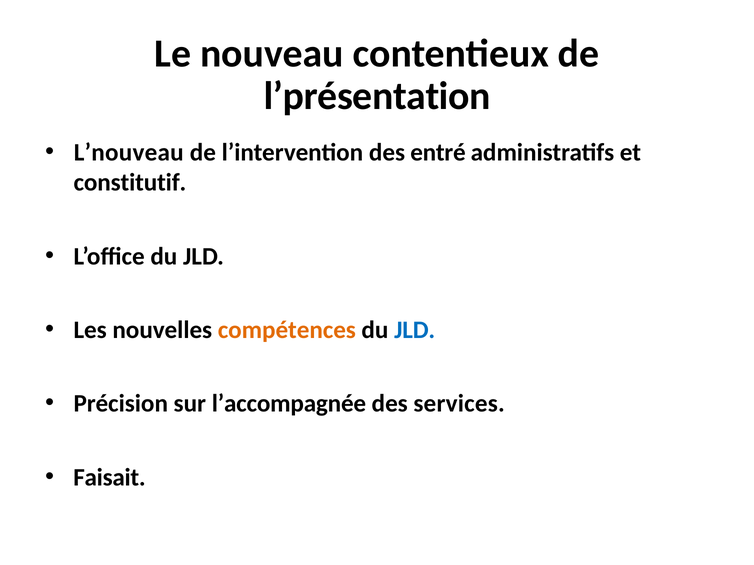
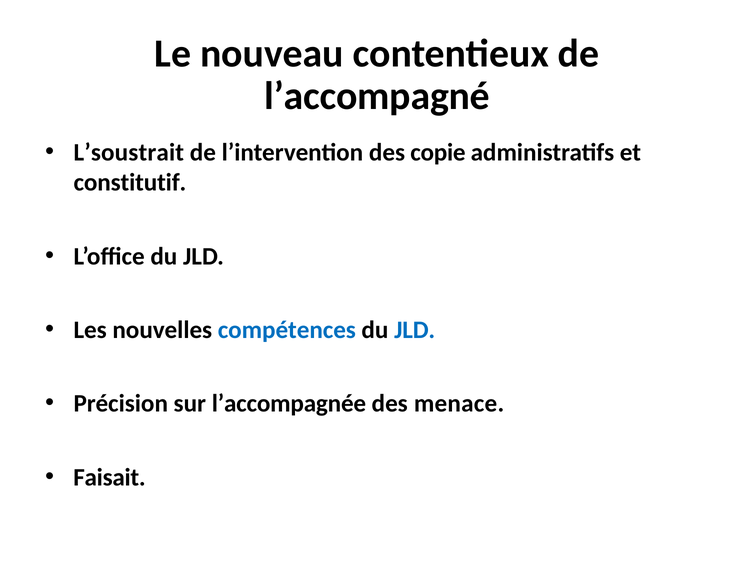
l’présentation: l’présentation -> l’accompagné (377, 96)
L’nouveau: L’nouveau -> L’soustrait (129, 153)
entré: entré -> copie (438, 153)
compétences colour: orange -> blue (287, 330)
services: services -> menace (459, 404)
